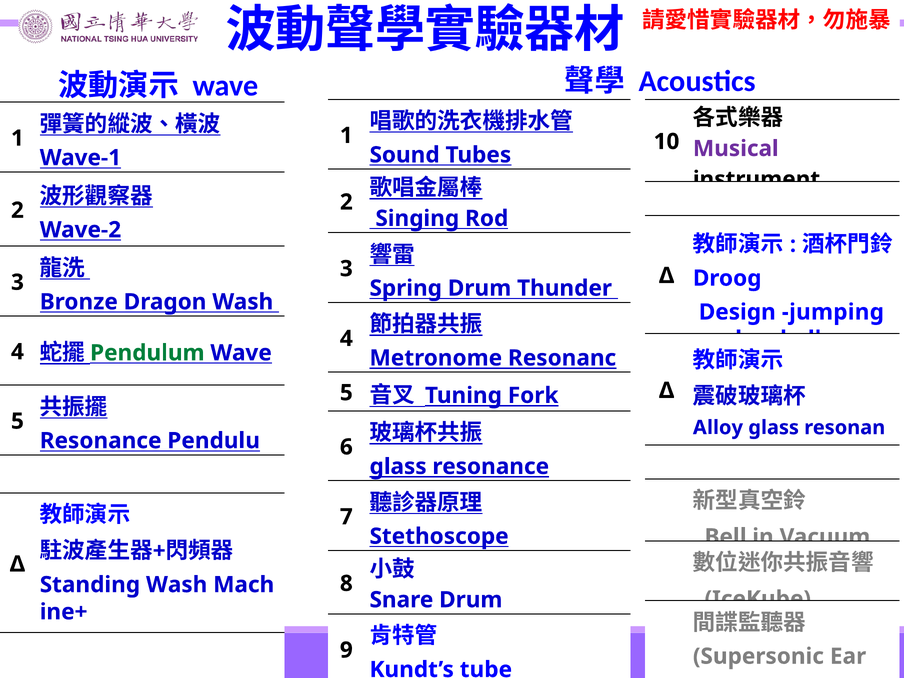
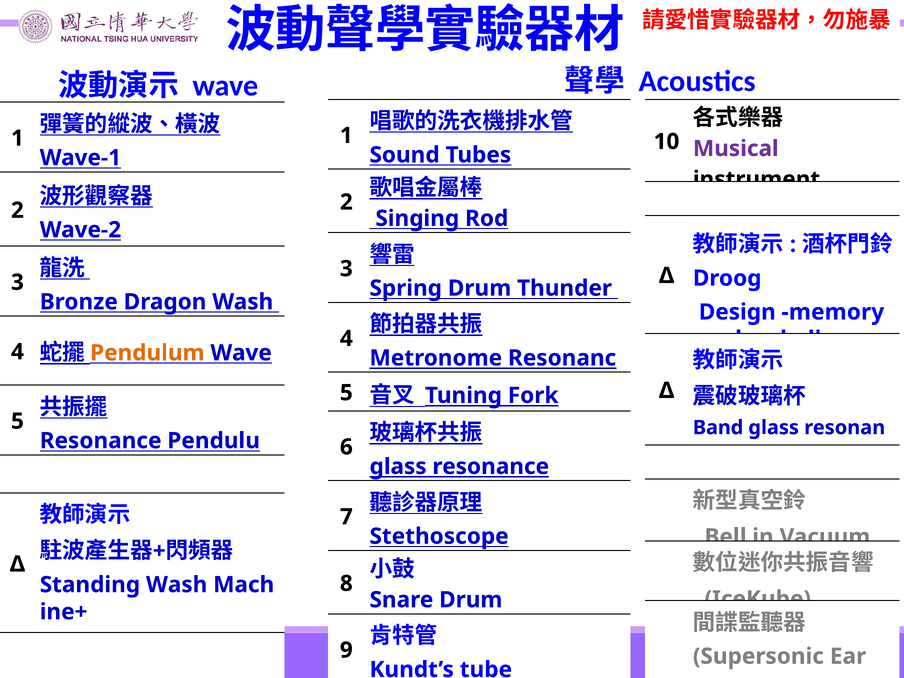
jumping: jumping -> memory (833, 312)
Pendulum colour: green -> orange (147, 353)
Alloy: Alloy -> Band (718, 428)
